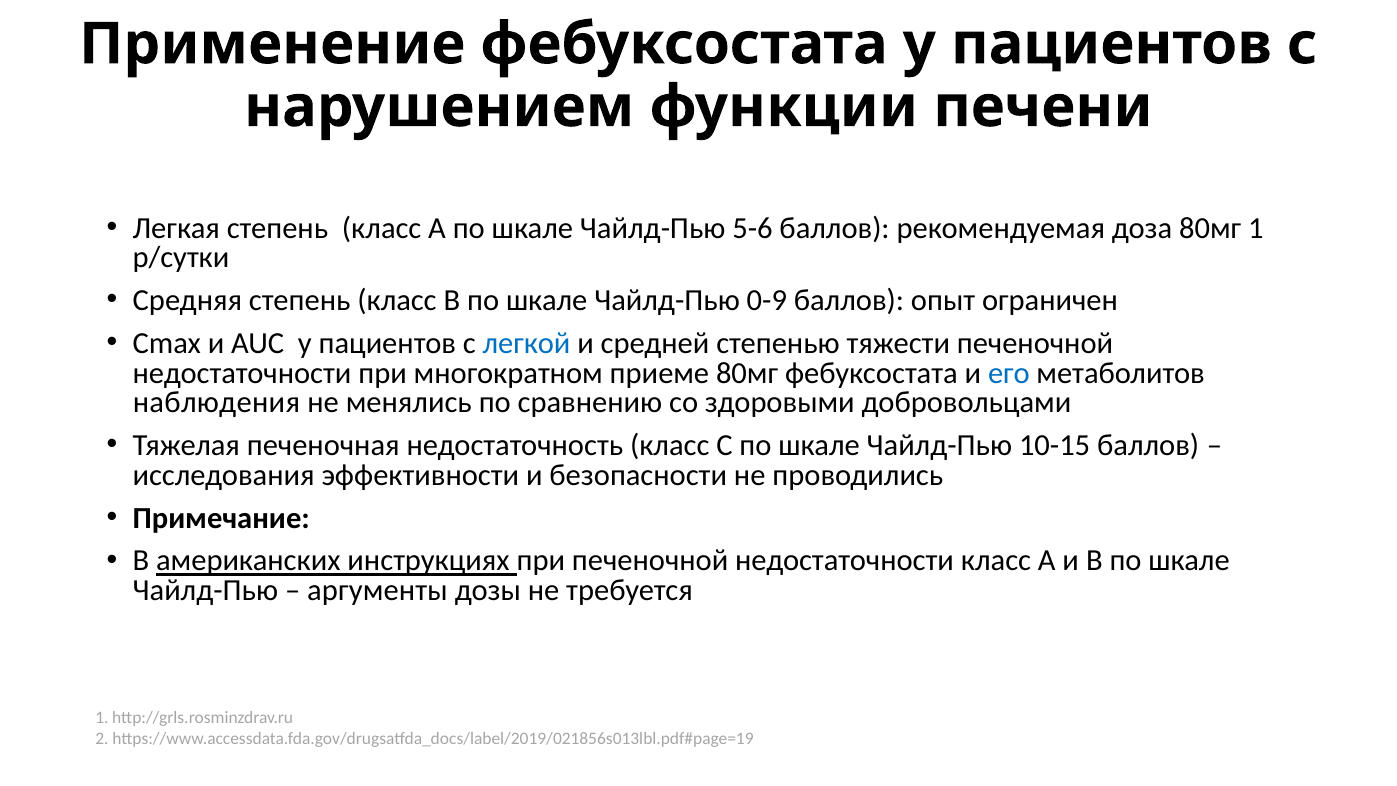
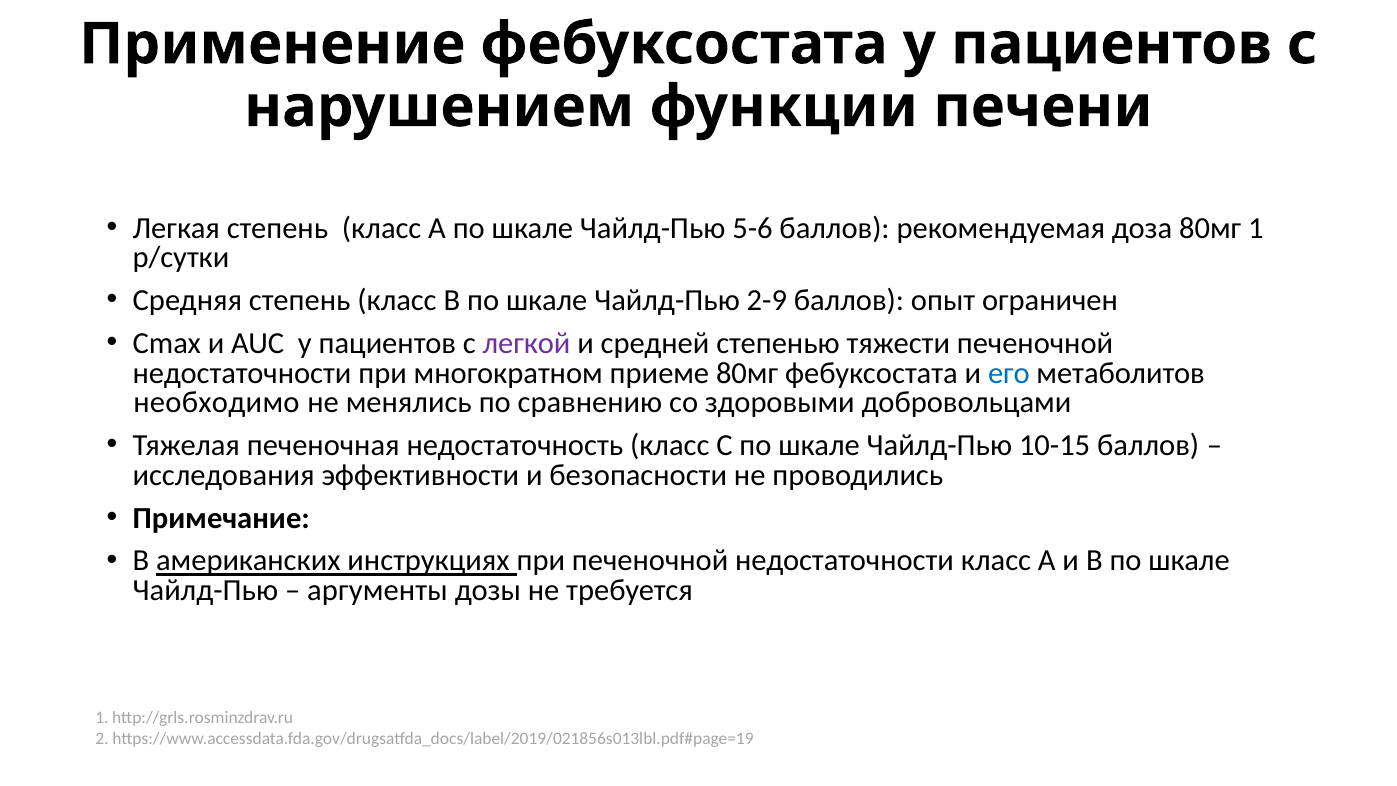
0-9: 0-9 -> 2-9 (767, 301)
легкой colour: blue -> purple (527, 343)
наблюдения: наблюдения -> необходимо (216, 403)
